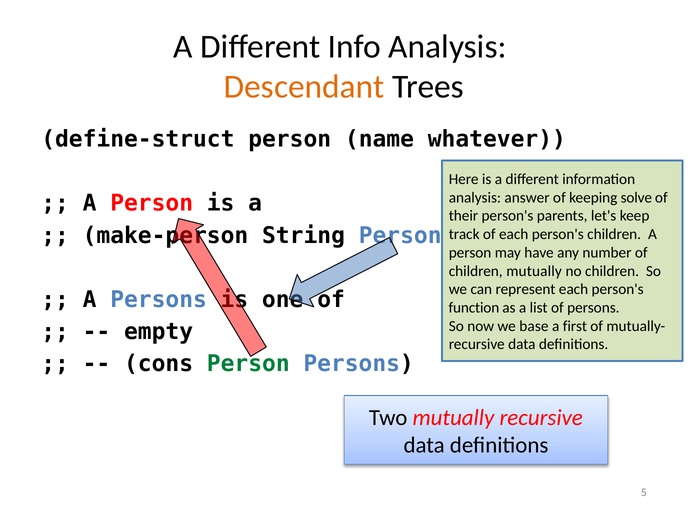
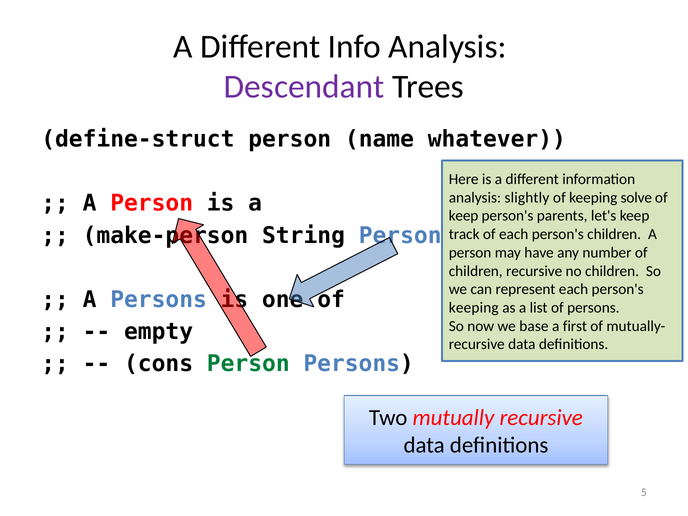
Descendant colour: orange -> purple (304, 87)
answer: answer -> slightly (527, 198)
their: their -> keep (464, 216)
children mutually: mutually -> recursive (534, 271)
function: function -> keeping (474, 308)
